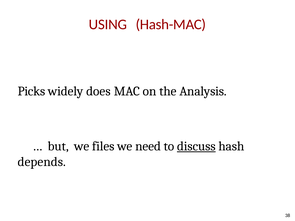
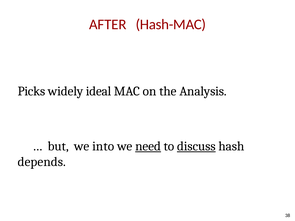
USING: USING -> AFTER (108, 24)
does: does -> ideal (99, 91)
files: files -> into (103, 146)
need underline: none -> present (148, 146)
